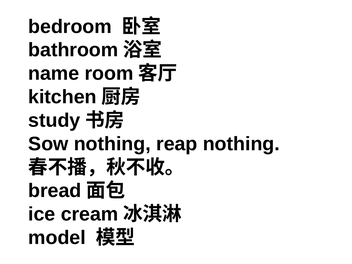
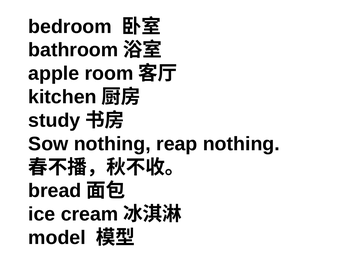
name: name -> apple (54, 73)
